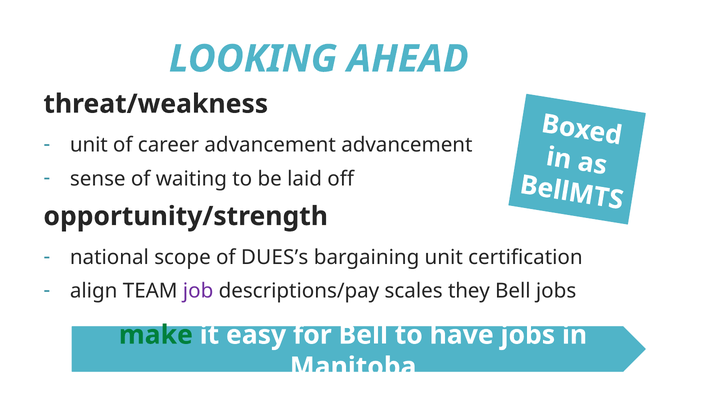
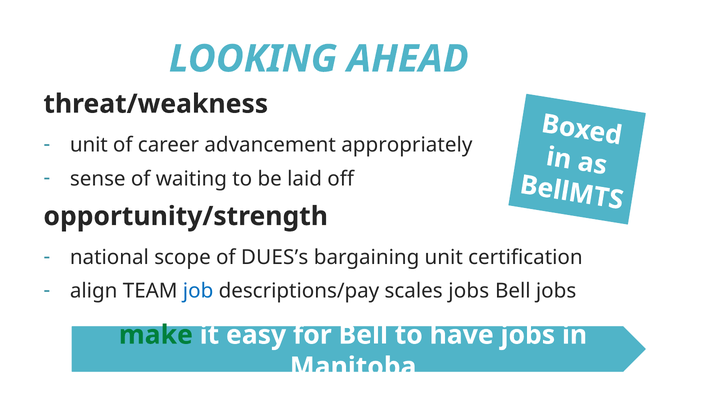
advancement advancement: advancement -> appropriately (407, 145)
job colour: purple -> blue (198, 291)
scales they: they -> jobs (469, 291)
